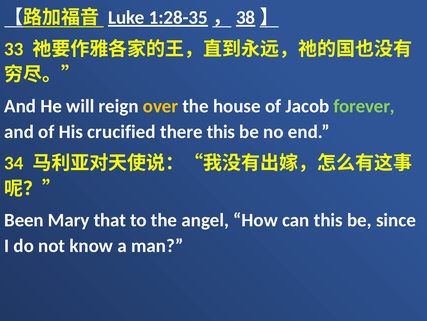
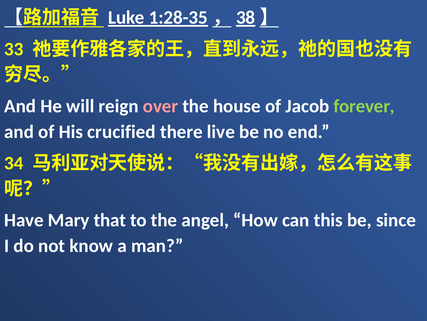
over colour: yellow -> pink (161, 106)
there this: this -> live (221, 131)
Been: Been -> Have (24, 220)
